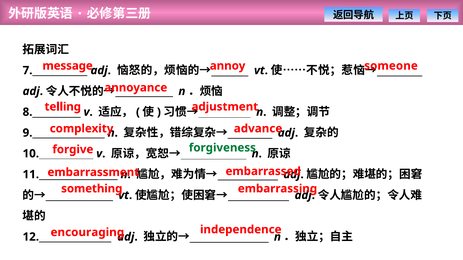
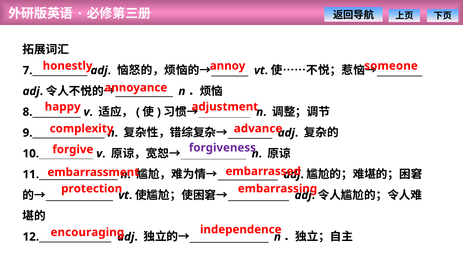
message: message -> honestly (68, 66)
telling: telling -> happy (63, 107)
forgiveness colour: green -> purple (222, 148)
something: something -> protection (92, 189)
